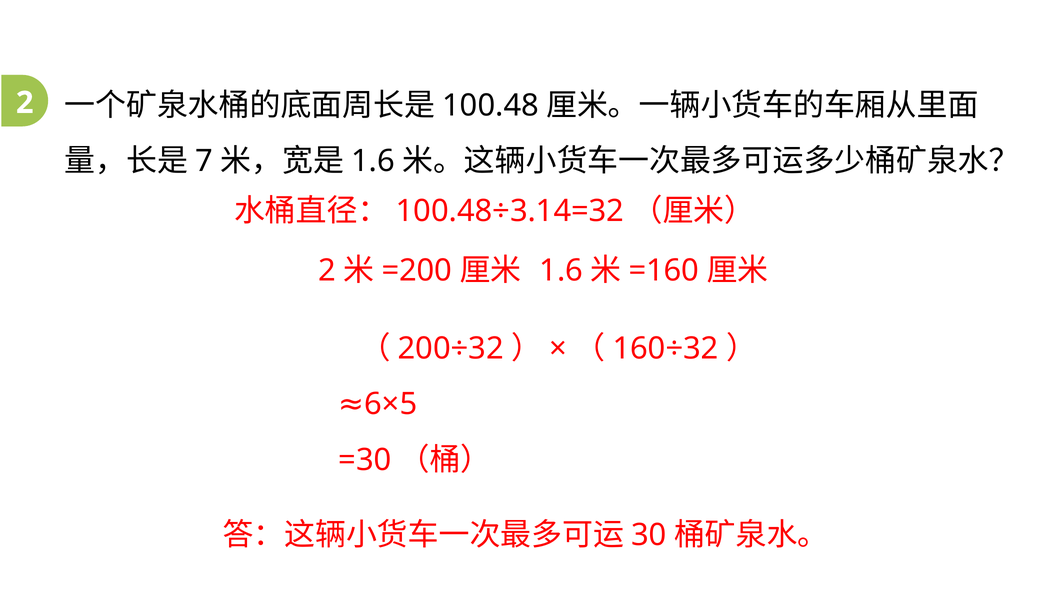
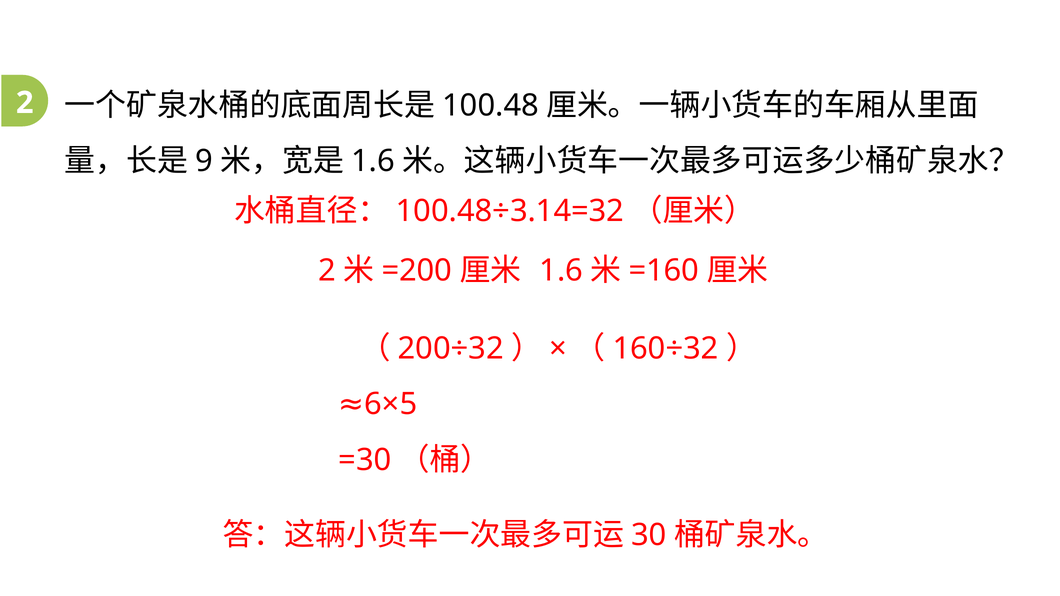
7: 7 -> 9 (204, 161)
